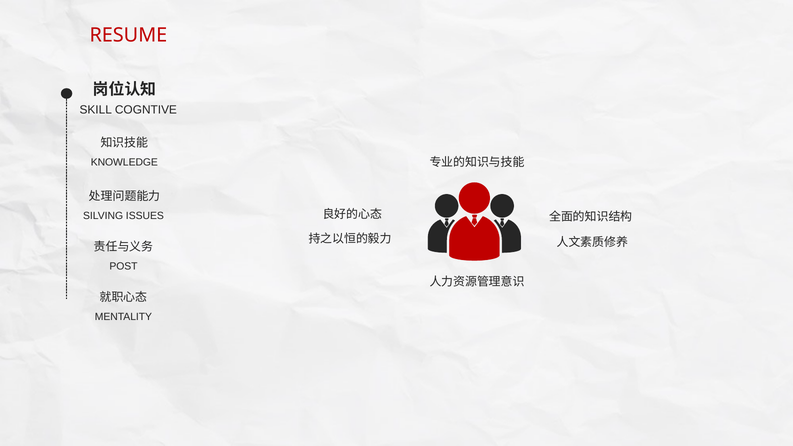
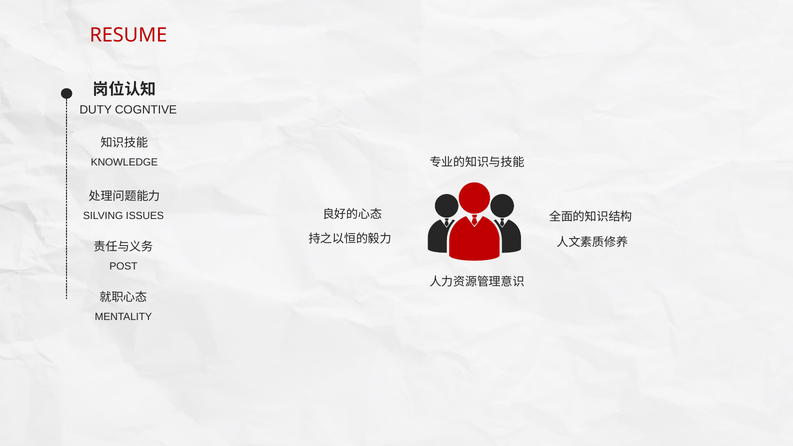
SKILL: SKILL -> DUTY (96, 110)
